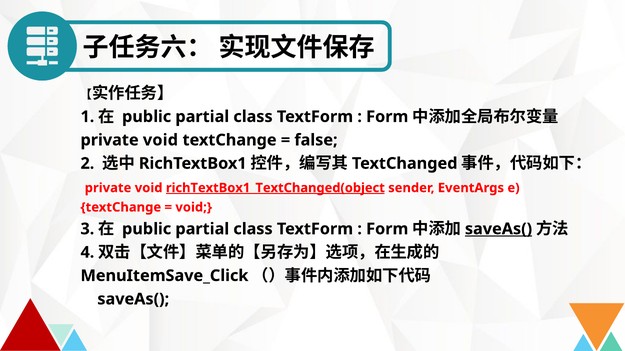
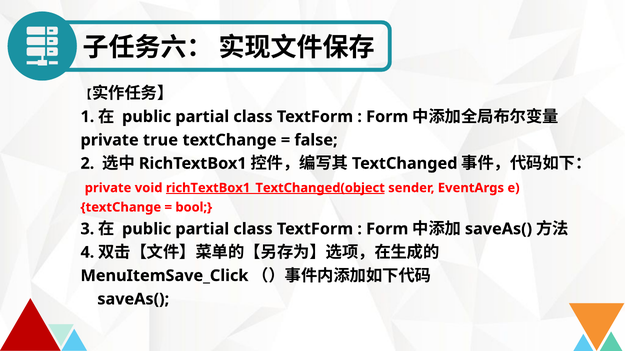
void: void -> true (160, 140)
void: void -> bool (194, 208)
saveAs( underline: present -> none (499, 229)
